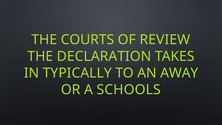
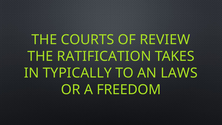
DECLARATION: DECLARATION -> RATIFICATION (104, 56)
AWAY: AWAY -> LAWS (179, 73)
SCHOOLS: SCHOOLS -> FREEDOM (129, 90)
